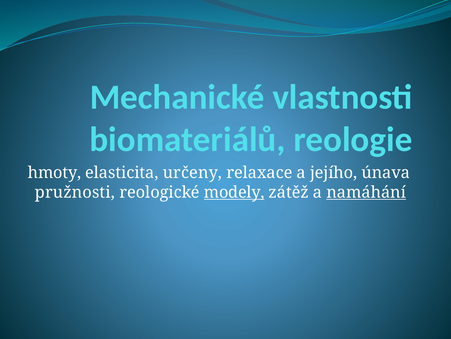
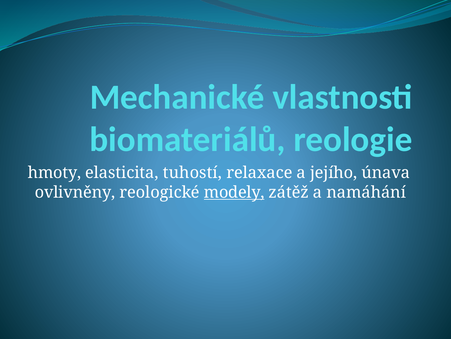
určeny: určeny -> tuhostí (192, 172)
pružnosti: pružnosti -> ovlivněny (75, 192)
namáhání underline: present -> none (366, 192)
